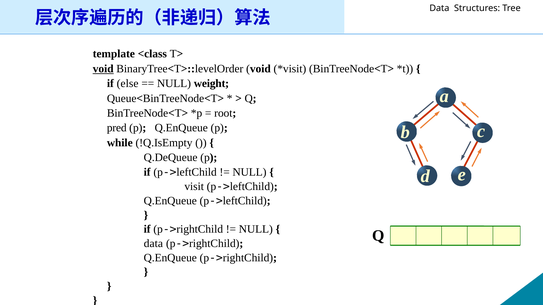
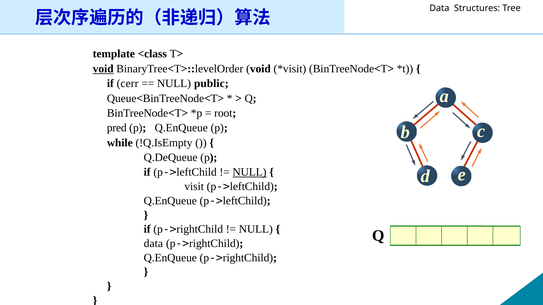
else: else -> cerr (128, 84)
weight: weight -> public (211, 84)
NULL underline: none -> present (250, 173)
